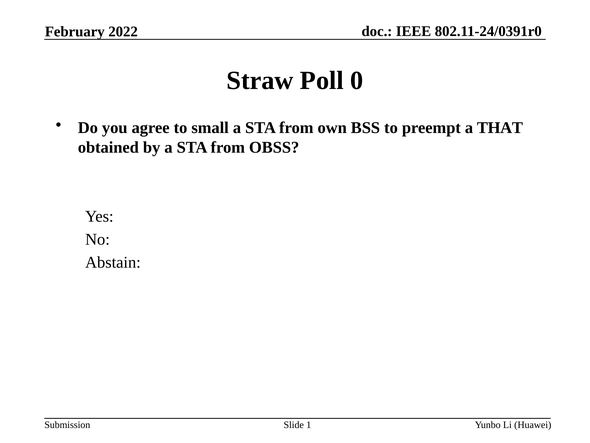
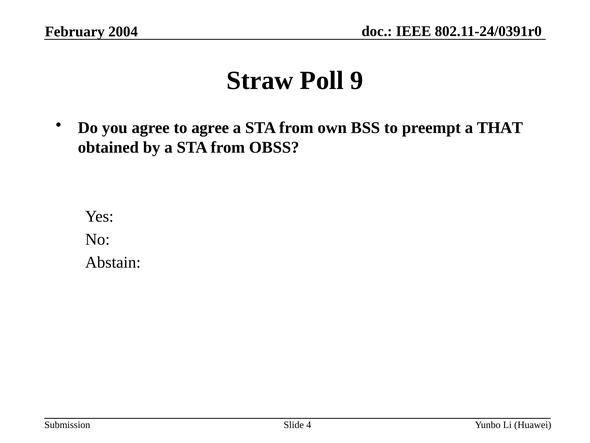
2022: 2022 -> 2004 (123, 31)
0: 0 -> 9 (357, 80)
to small: small -> agree (210, 128)
1: 1 -> 4 (309, 424)
